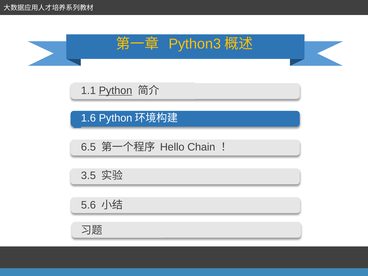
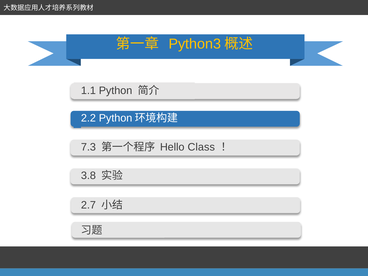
Python underline: present -> none (116, 91)
1.6: 1.6 -> 2.2 (88, 118)
6.5: 6.5 -> 7.3 (88, 147)
Chain: Chain -> Class (201, 147)
3.5: 3.5 -> 3.8 (88, 176)
5.6: 5.6 -> 2.7 (88, 205)
